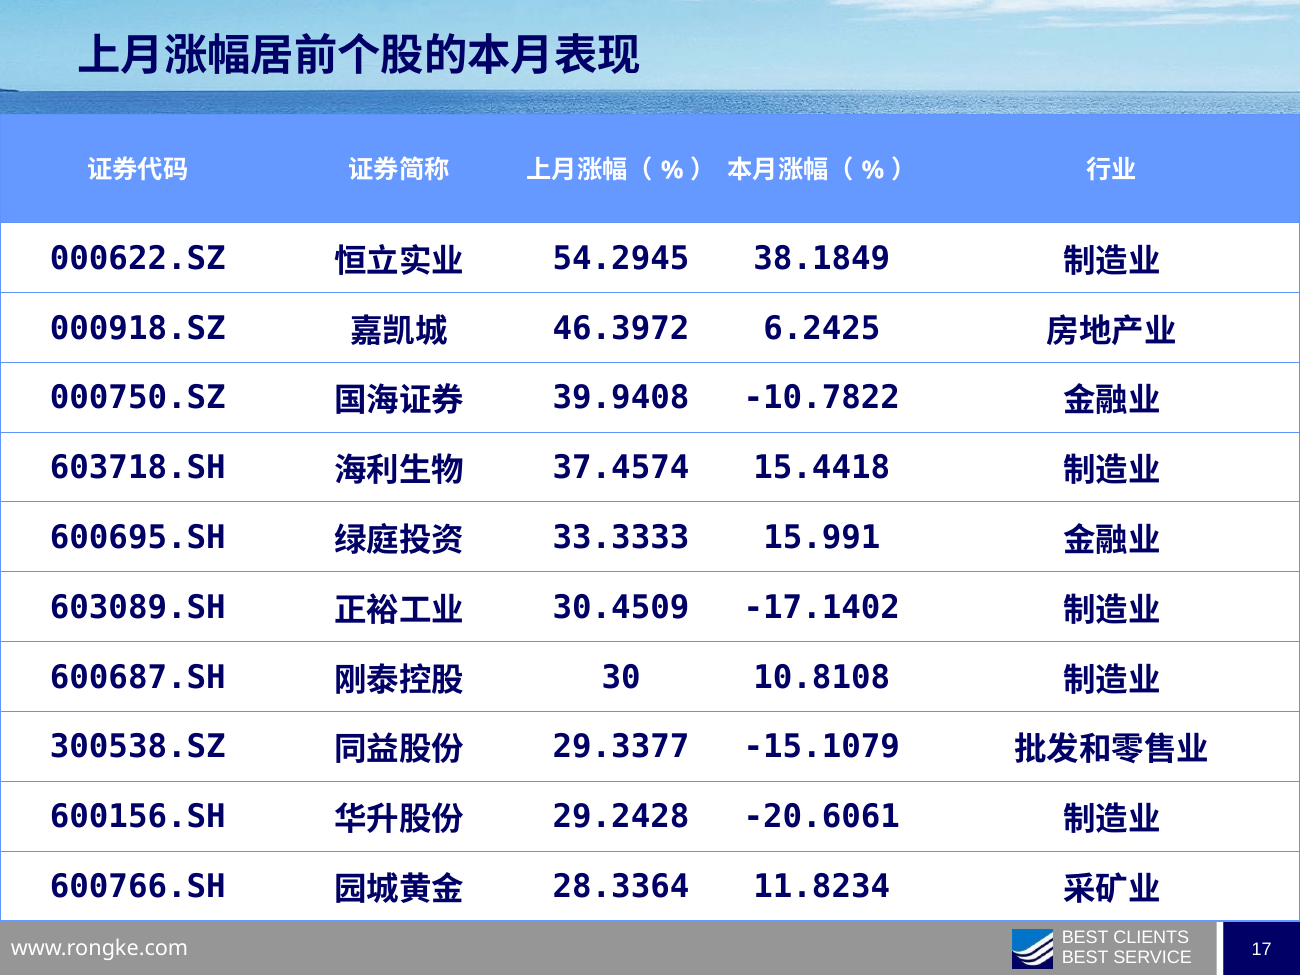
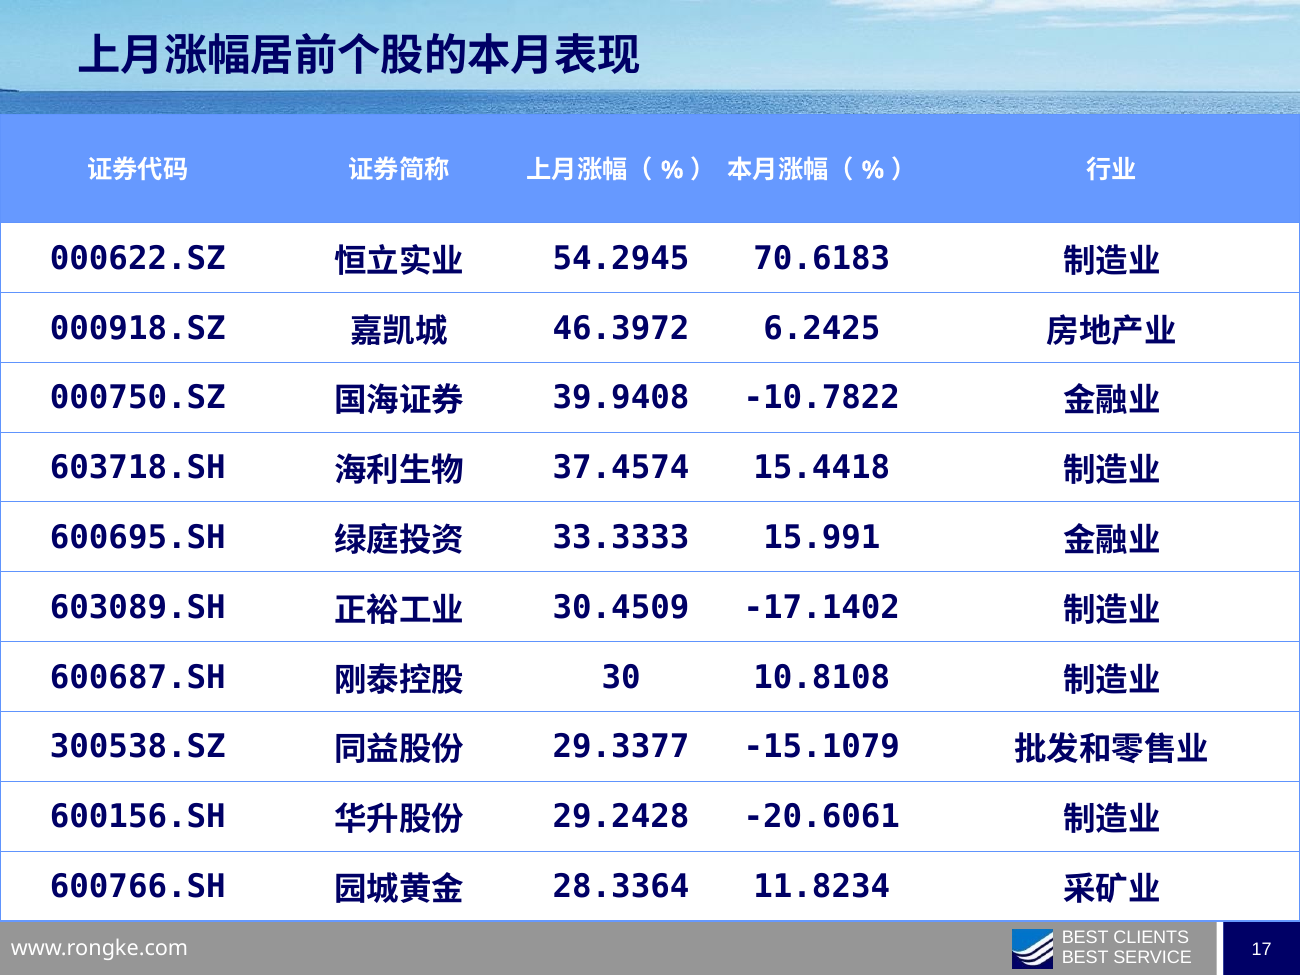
38.1849: 38.1849 -> 70.6183 (822, 259)
